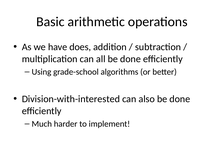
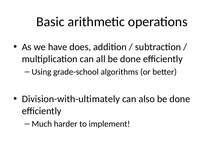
Division-with-interested: Division-with-interested -> Division-with-ultimately (71, 99)
